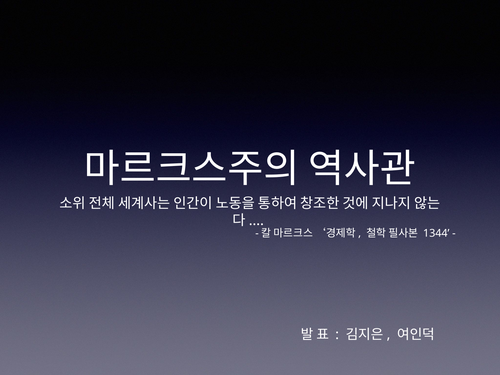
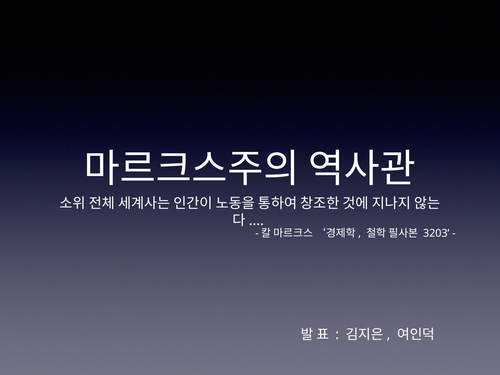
1344: 1344 -> 3203 (436, 233)
